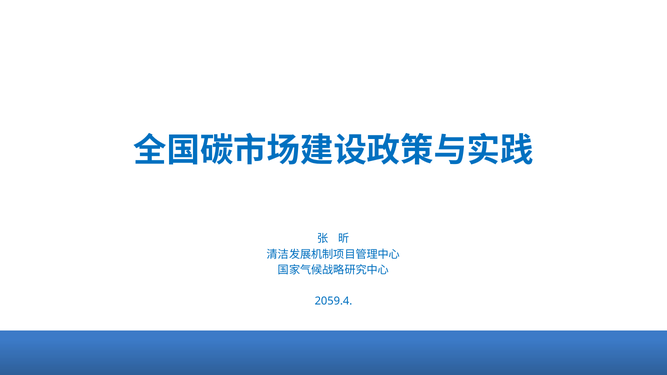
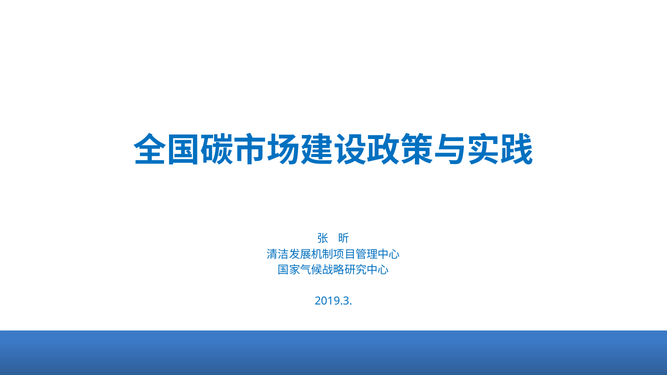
2059.4: 2059.4 -> 2019.3 (333, 301)
